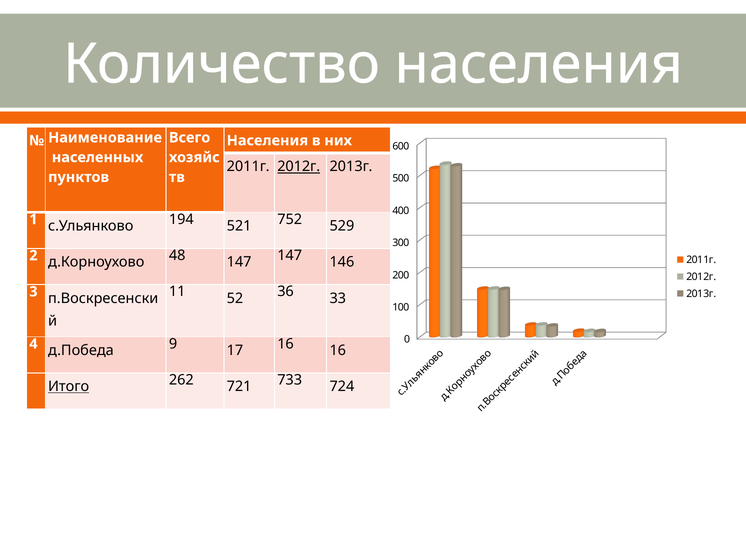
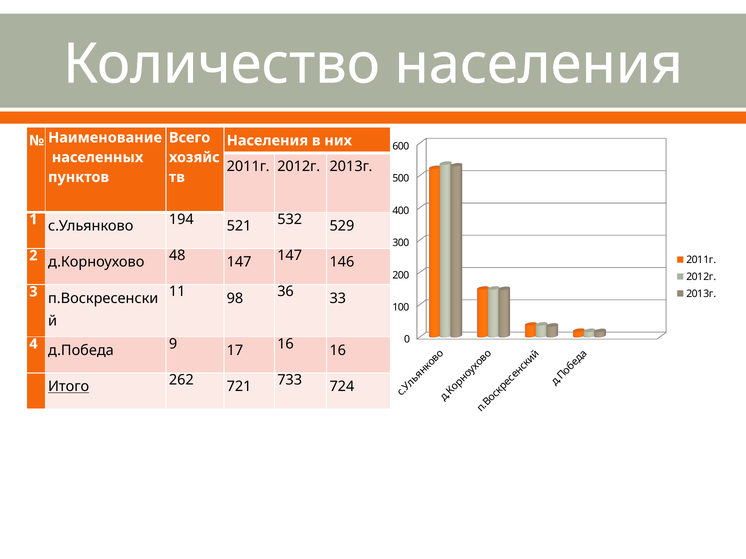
2012г underline: present -> none (299, 167)
752: 752 -> 532 (290, 220)
52: 52 -> 98 (235, 299)
